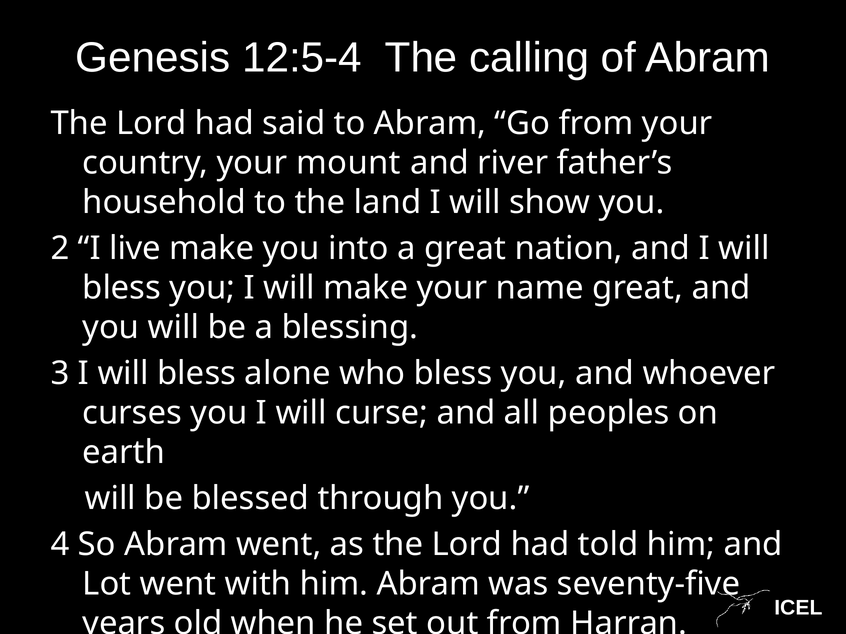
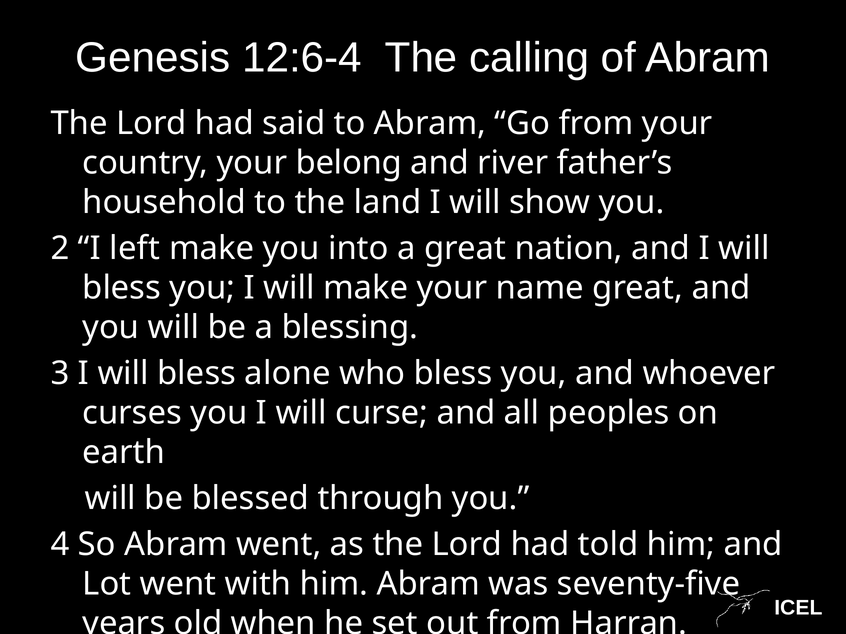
12:5-4: 12:5-4 -> 12:6-4 (302, 58)
mount: mount -> belong (349, 163)
live: live -> left (135, 249)
